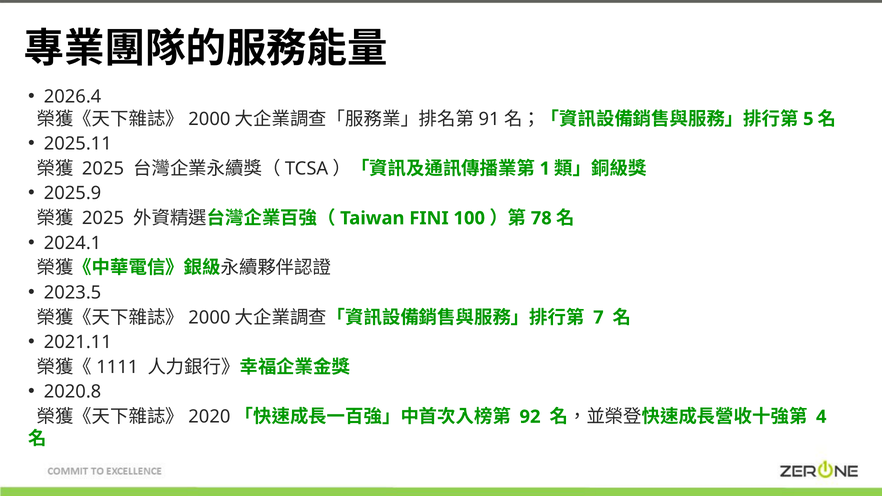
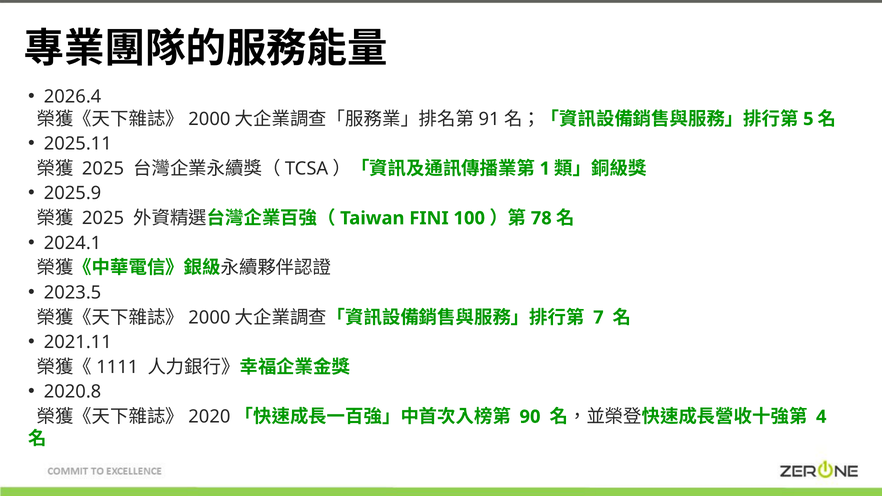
92: 92 -> 90 (530, 417)
